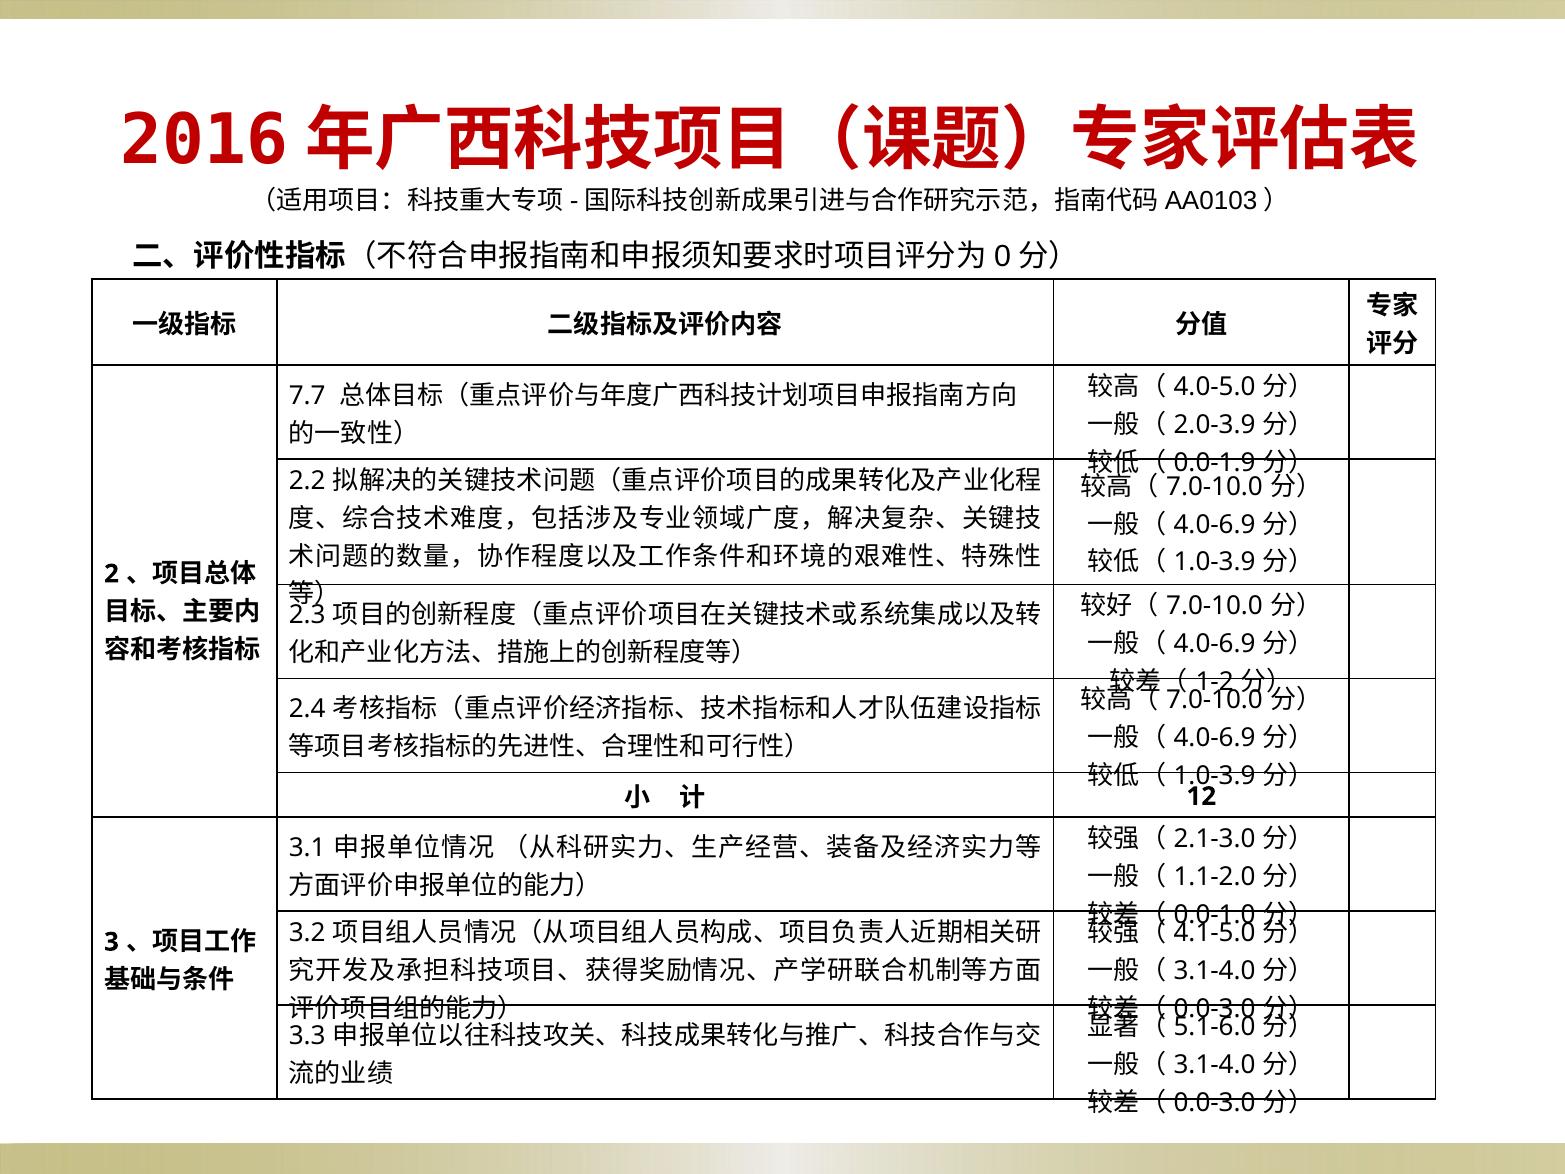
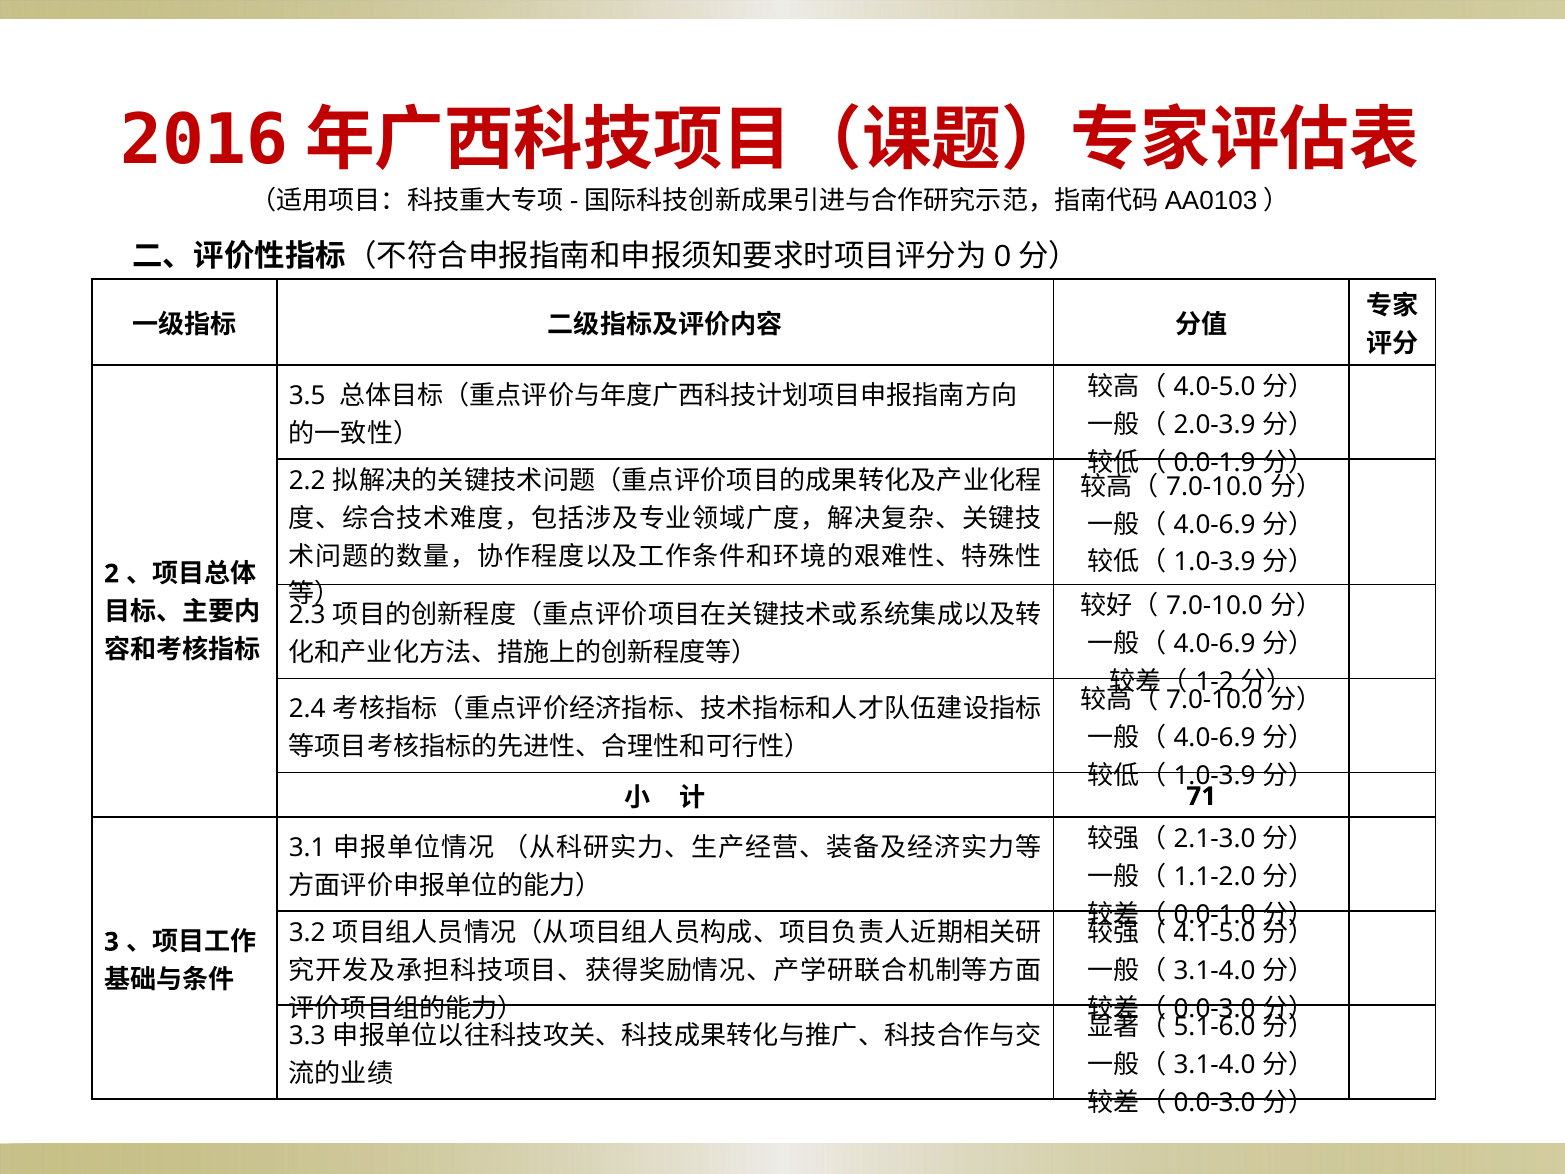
7.7: 7.7 -> 3.5 (307, 396)
12: 12 -> 71 (1201, 796)
